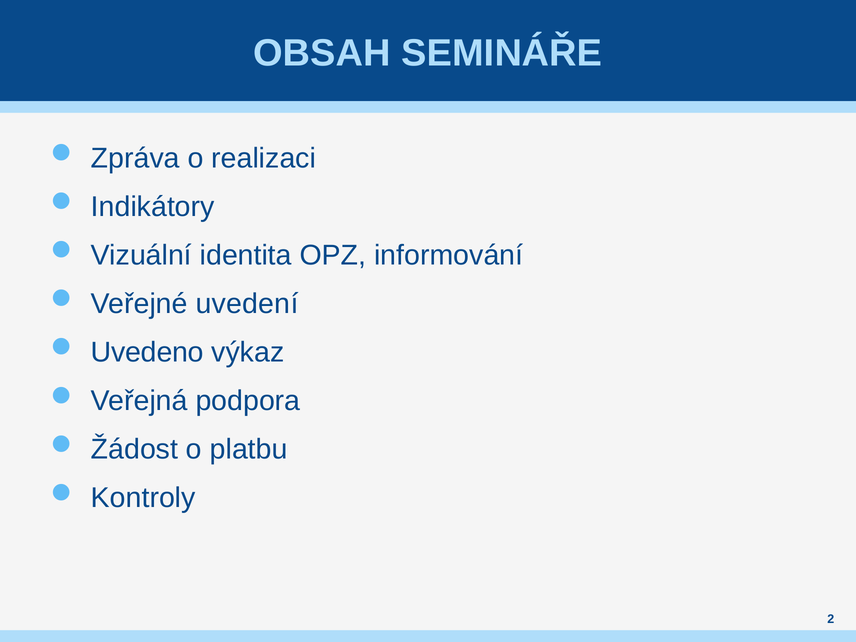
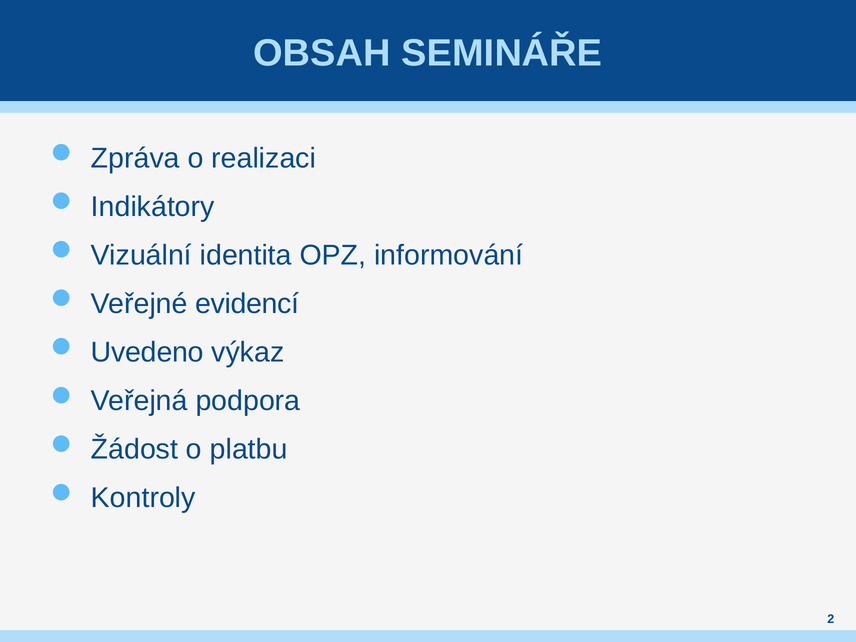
uvedení: uvedení -> evidencí (247, 304)
